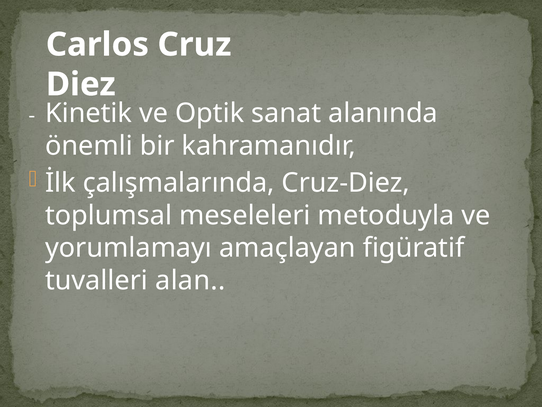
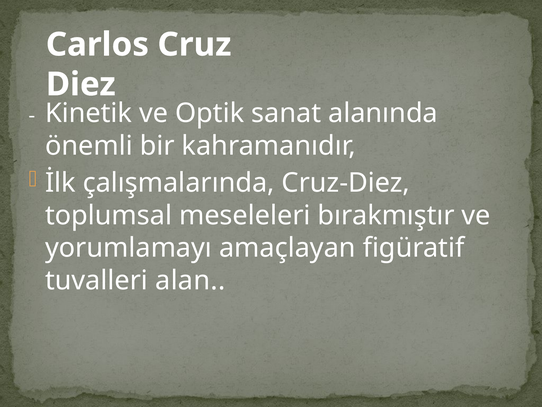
metoduyla: metoduyla -> bırakmıştır (386, 215)
